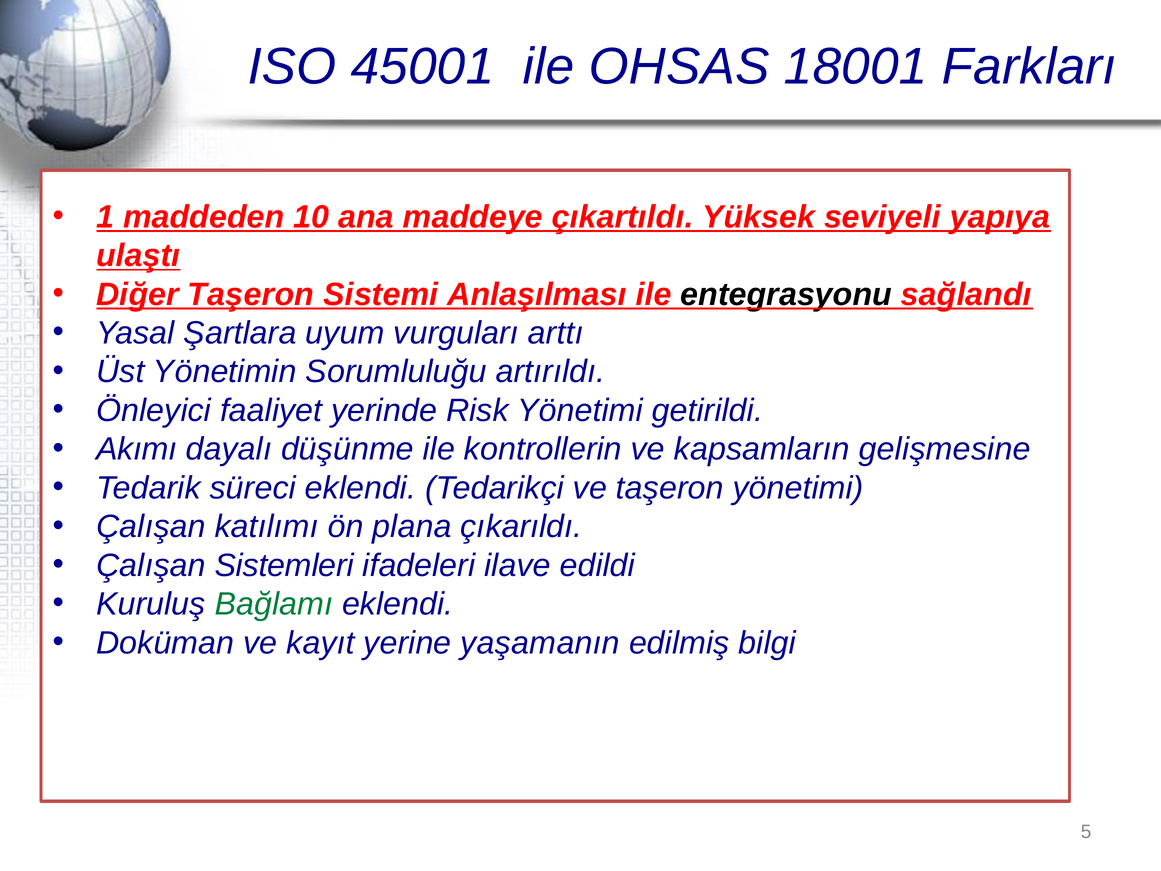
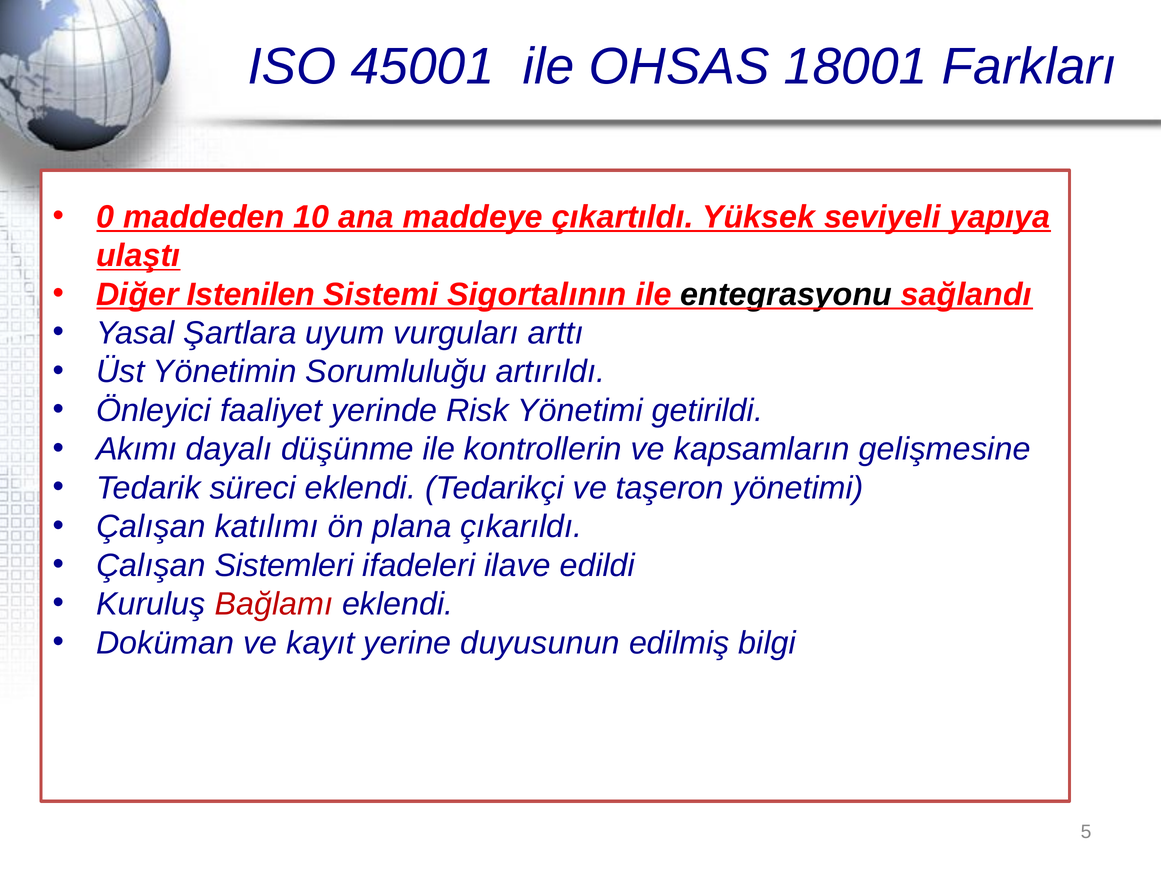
1: 1 -> 0 (105, 217)
Diğer Taşeron: Taşeron -> Istenilen (251, 294)
Anlaşılması: Anlaşılması -> Sigortalının (537, 294)
Bağlamı colour: green -> red (274, 604)
yaşamanın: yaşamanın -> duyusunun (540, 643)
